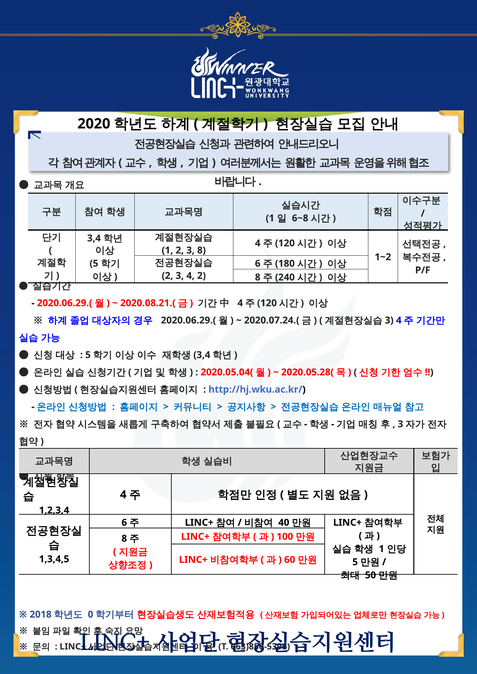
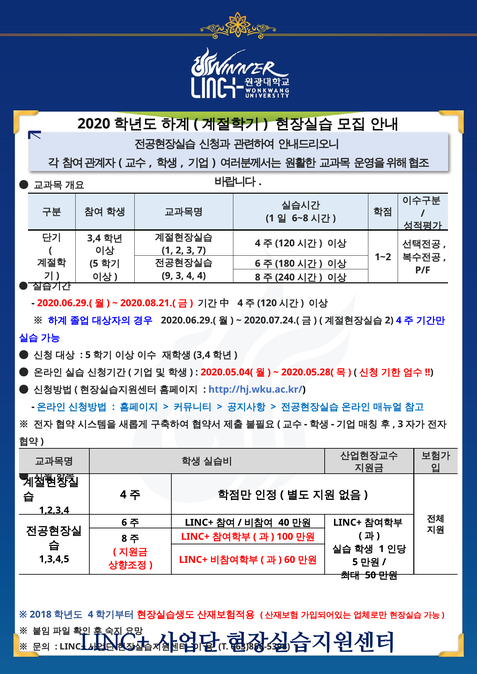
3 8: 8 -> 7 (201, 251)
2: 2 -> 9 (167, 276)
4 2: 2 -> 4 (201, 276)
3: 3 -> 2 (389, 321)
0: 0 -> 4 (91, 615)
